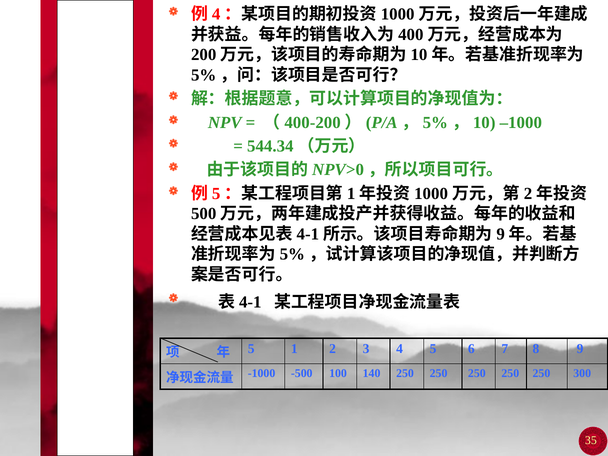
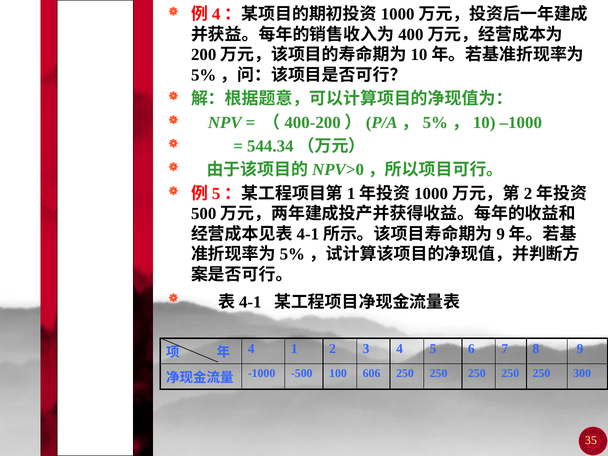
5: 5 -> 4 (251, 349)
140: 140 -> 606 (372, 373)
